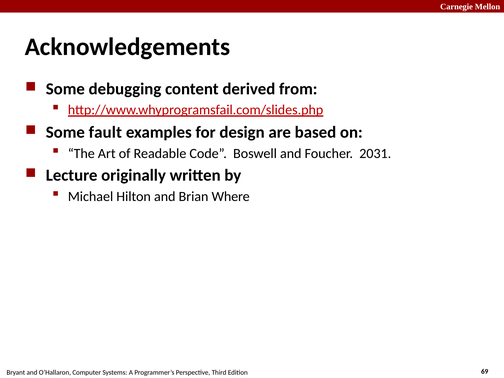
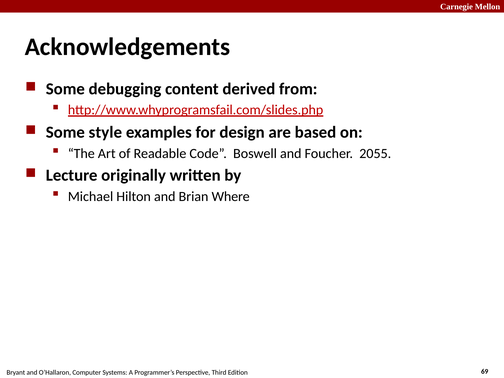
fault: fault -> style (105, 132)
2031: 2031 -> 2055 (375, 153)
